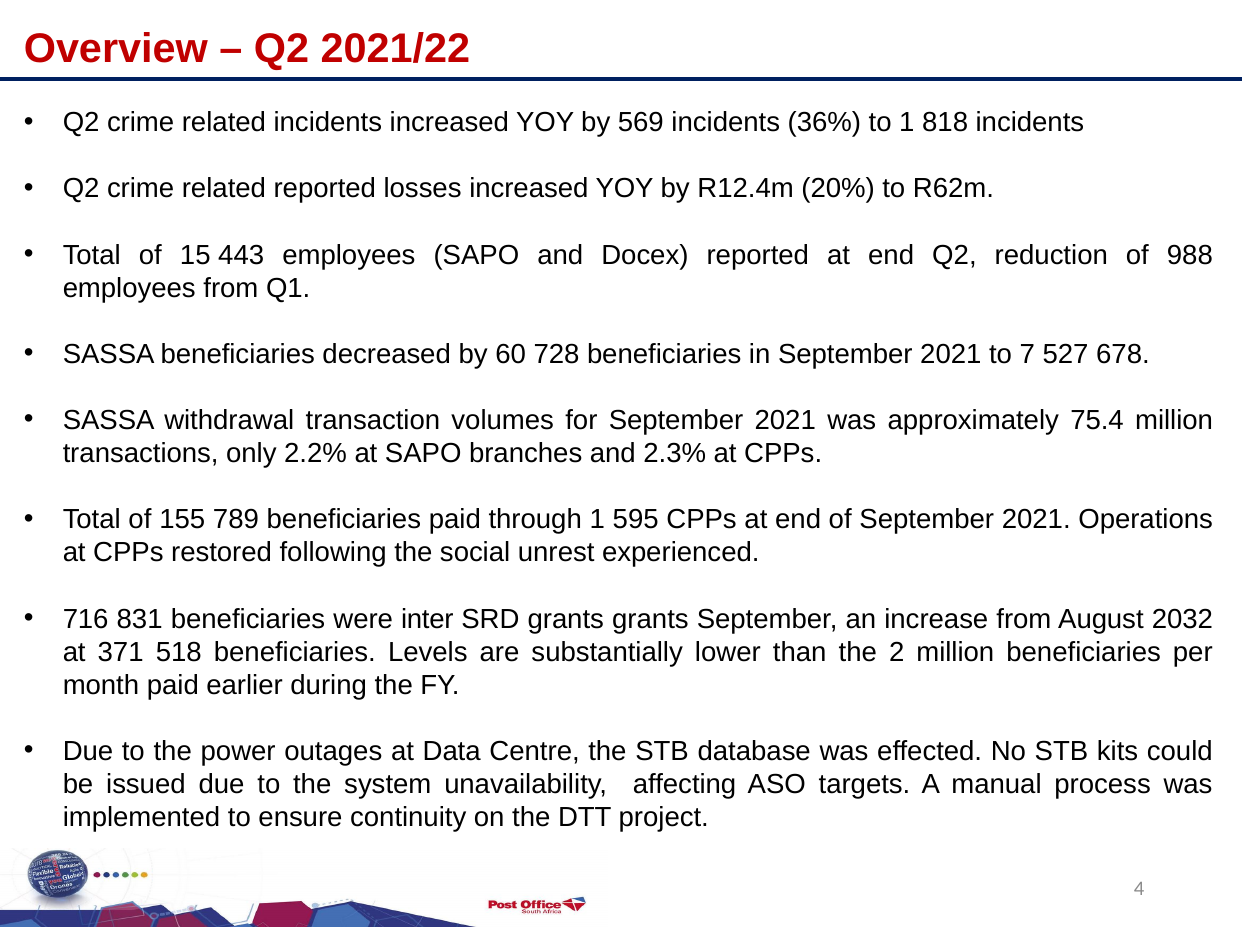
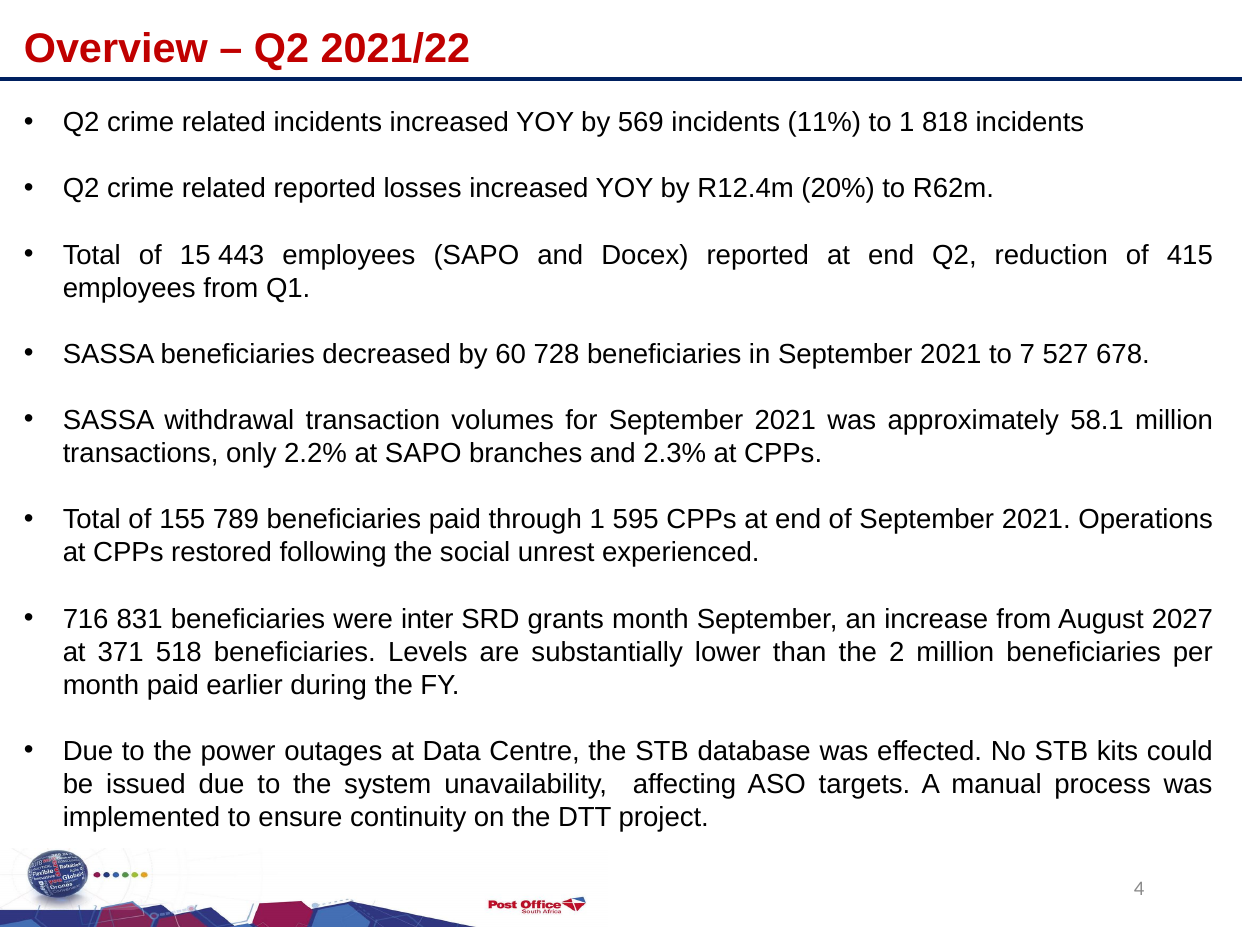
36%: 36% -> 11% (824, 123)
988: 988 -> 415 (1190, 255)
75.4: 75.4 -> 58.1 (1097, 421)
grants grants: grants -> month (650, 619)
2032: 2032 -> 2027 (1182, 619)
